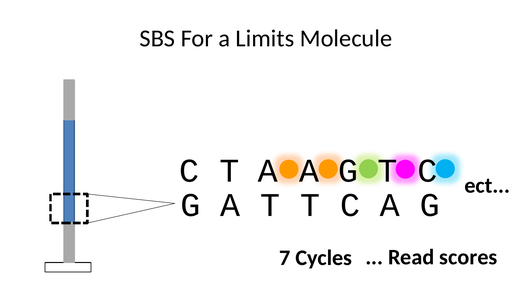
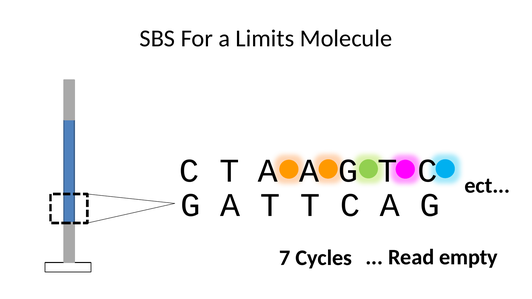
scores: scores -> empty (468, 258)
